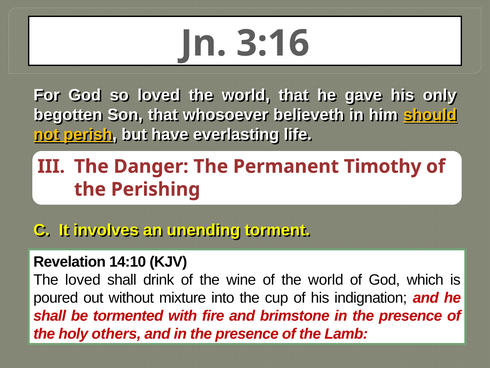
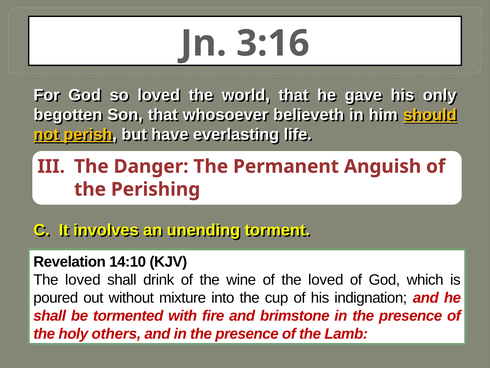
Timothy: Timothy -> Anguish (383, 166)
of the world: world -> loved (326, 279)
